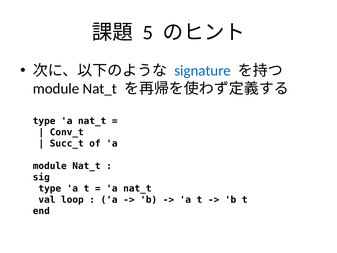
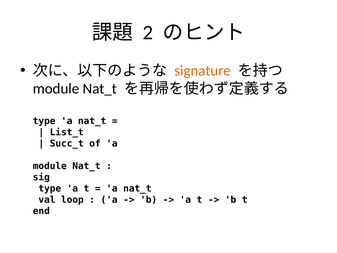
5: 5 -> 2 (148, 33)
signature colour: blue -> orange (203, 71)
Conv_t: Conv_t -> List_t (67, 132)
